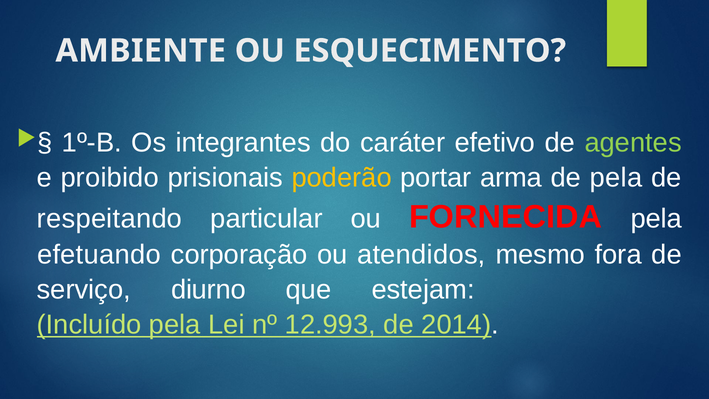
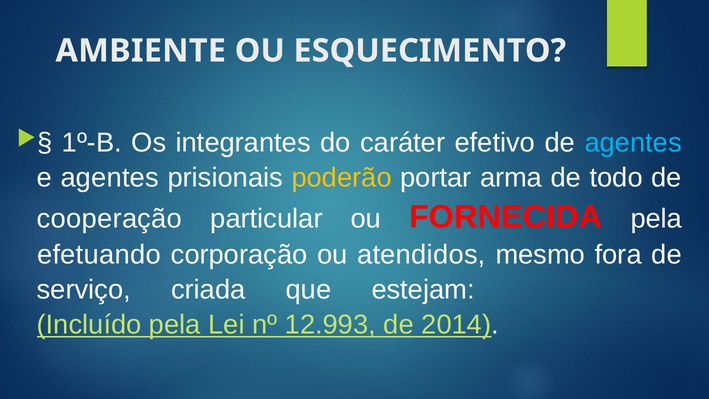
agentes colour: light green -> light blue (633, 143)
e proibido: proibido -> agentes (110, 178)
de pela: pela -> todo (616, 178)
respeitando: respeitando -> cooperação (109, 218)
diurno: diurno -> criada (208, 290)
